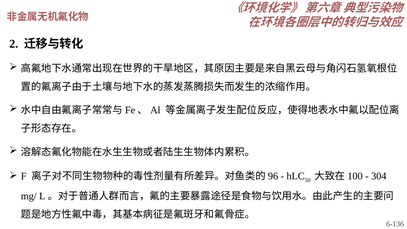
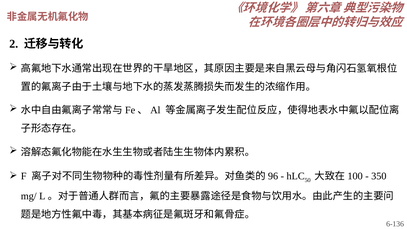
304: 304 -> 350 (379, 176)
